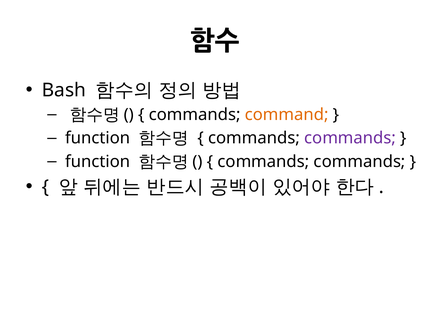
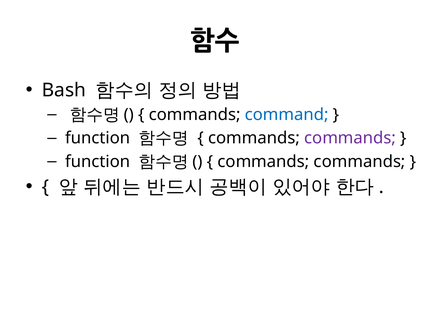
command colour: orange -> blue (287, 115)
